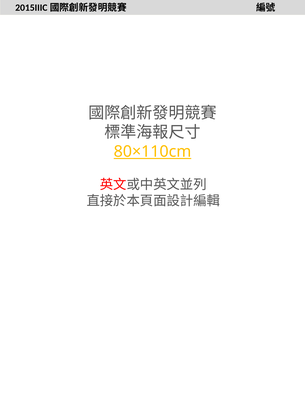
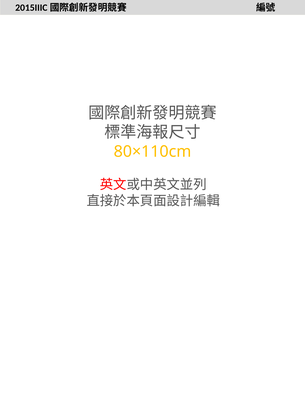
80×110cm underline: present -> none (152, 151)
